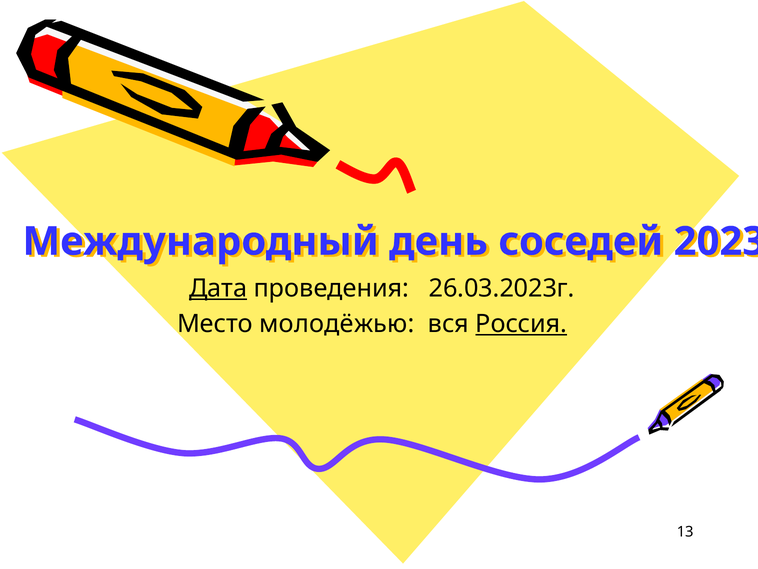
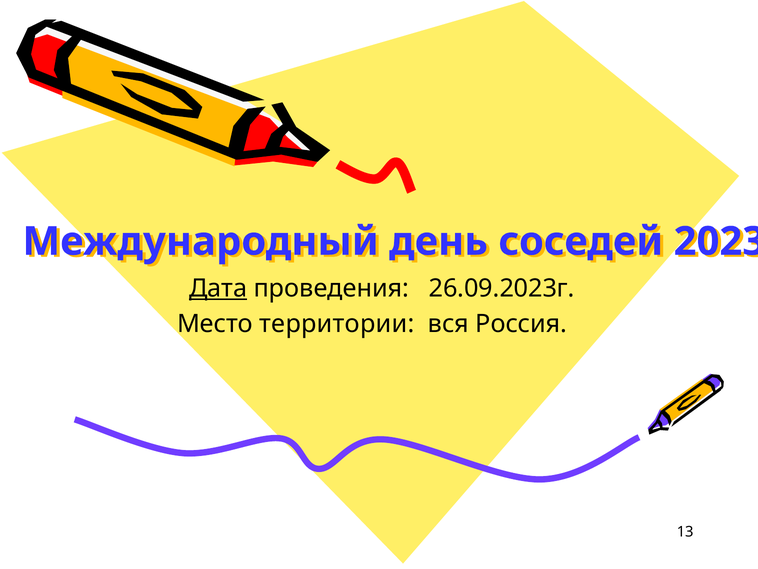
26.03.2023г: 26.03.2023г -> 26.09.2023г (502, 288)
молодёжью: молодёжью -> территории (337, 323)
Россия underline: present -> none (521, 323)
